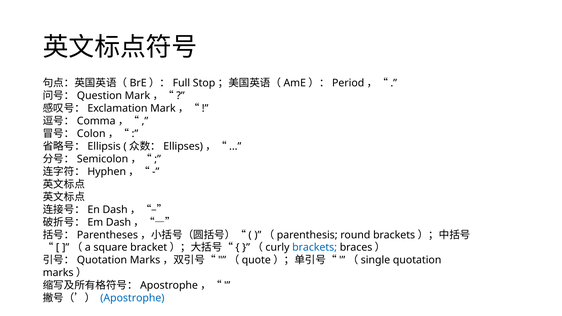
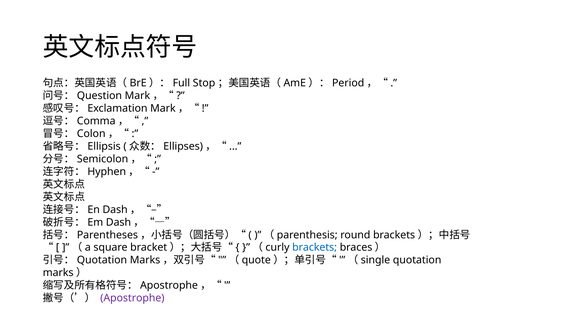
Apostrophe colour: blue -> purple (132, 298)
